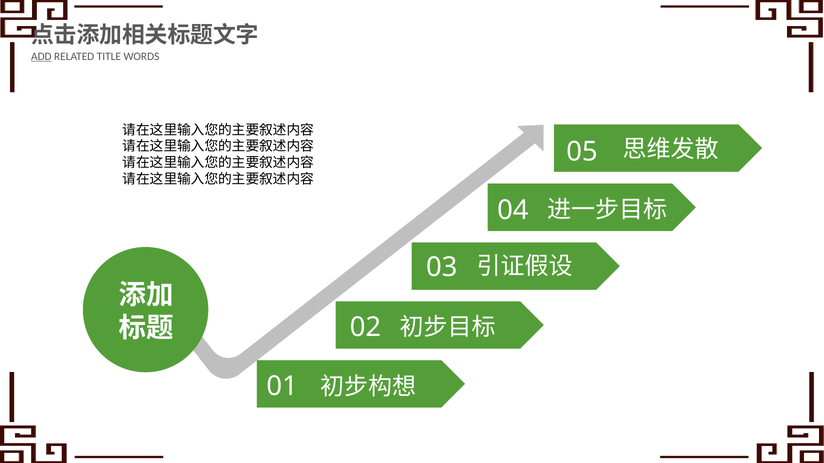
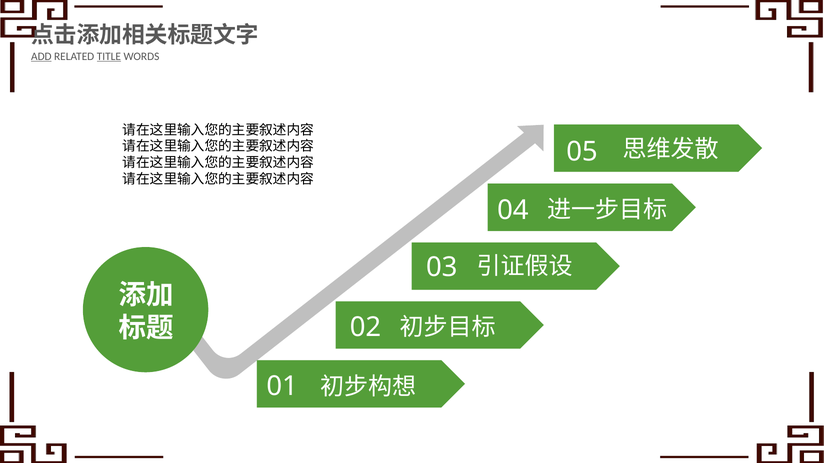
TITLE underline: none -> present (109, 56)
